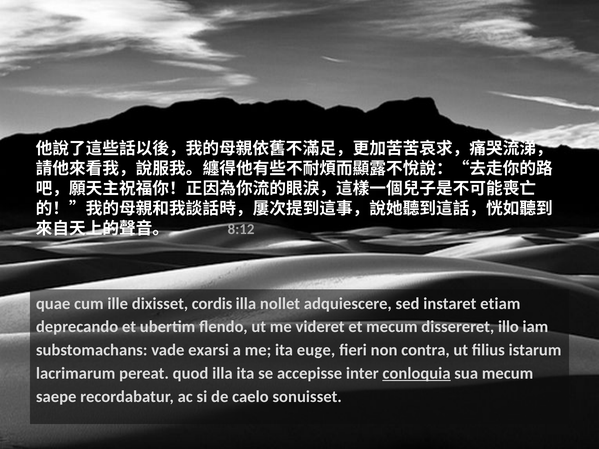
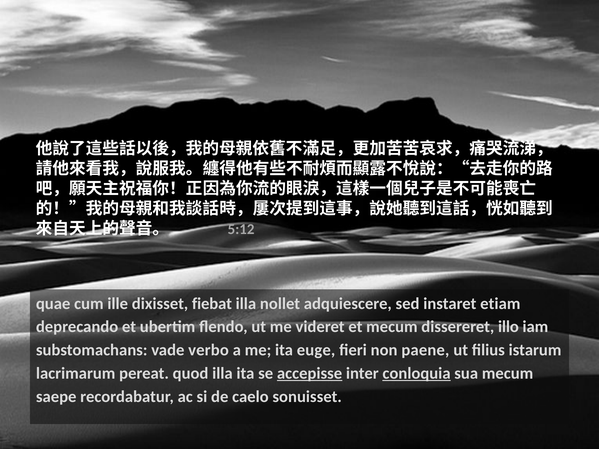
8:12: 8:12 -> 5:12 (241, 229)
cordis: cordis -> fiebat (212, 304)
exarsi: exarsi -> verbo (208, 350)
contra: contra -> paene (425, 350)
accepisse underline: none -> present (310, 374)
